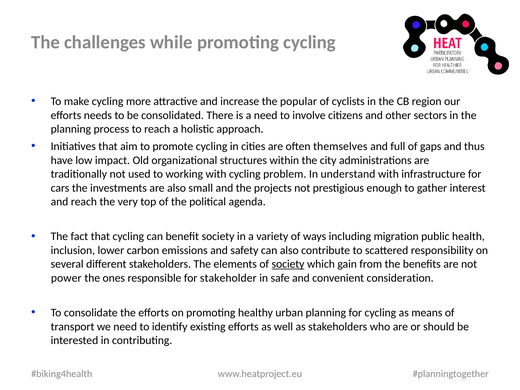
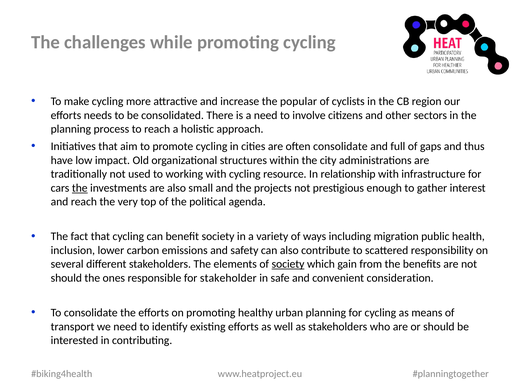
often themselves: themselves -> consolidate (340, 146)
problem: problem -> resource (285, 174)
understand: understand -> relationship (348, 174)
the underline: none -> present (80, 188)
power: power -> should (66, 278)
